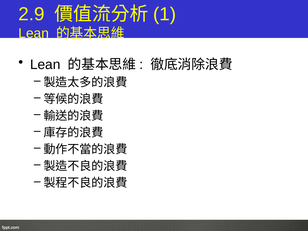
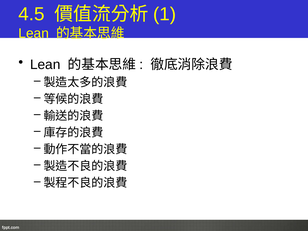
2.9: 2.9 -> 4.5 (32, 14)
